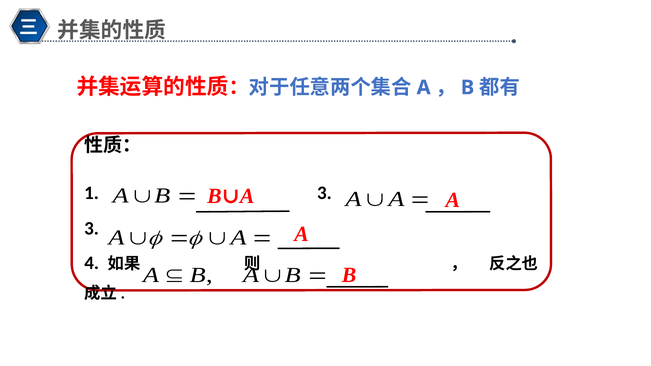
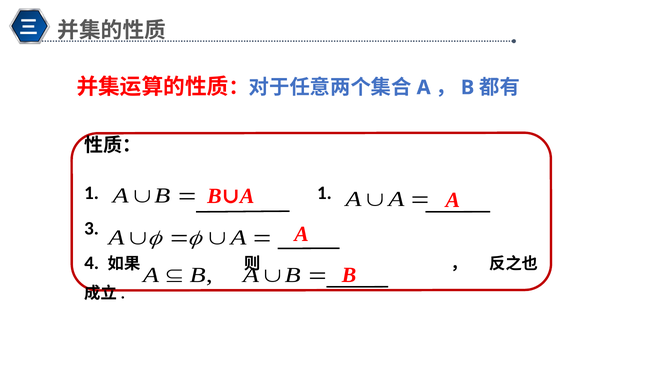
1 3: 3 -> 1 (324, 193)
